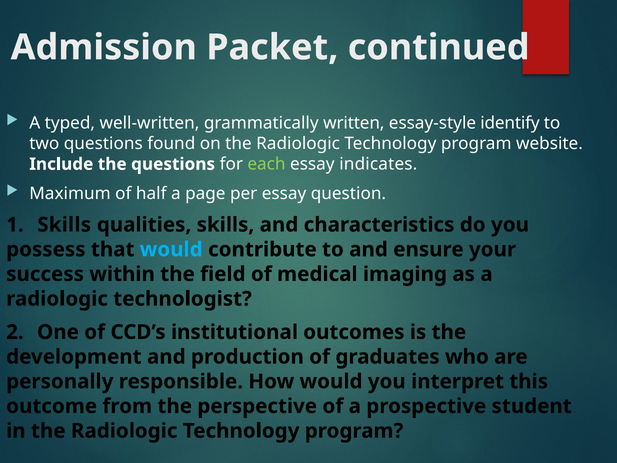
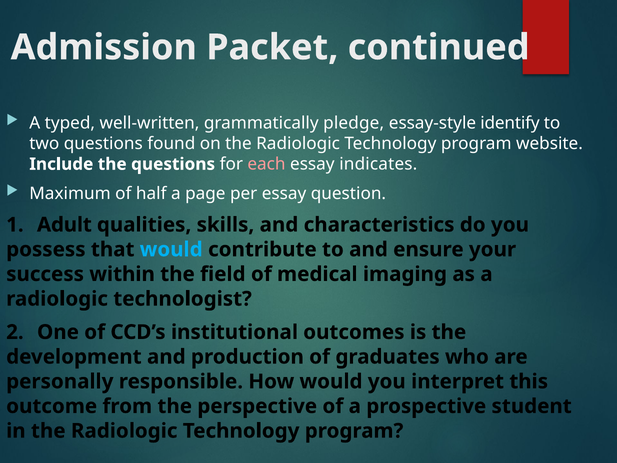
written: written -> pledge (354, 123)
each colour: light green -> pink (267, 164)
1 Skills: Skills -> Adult (64, 225)
